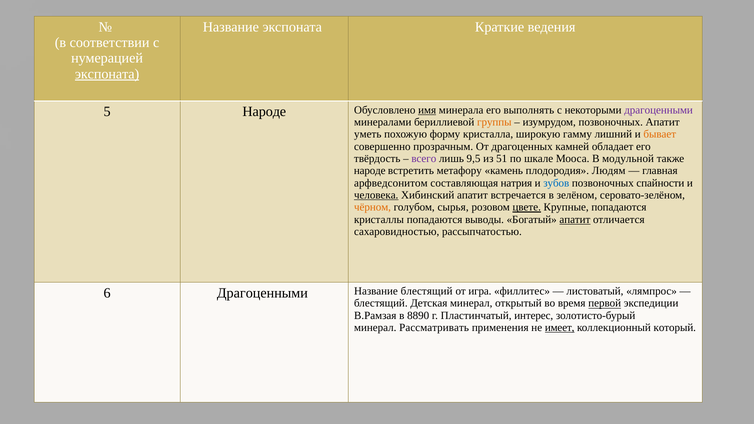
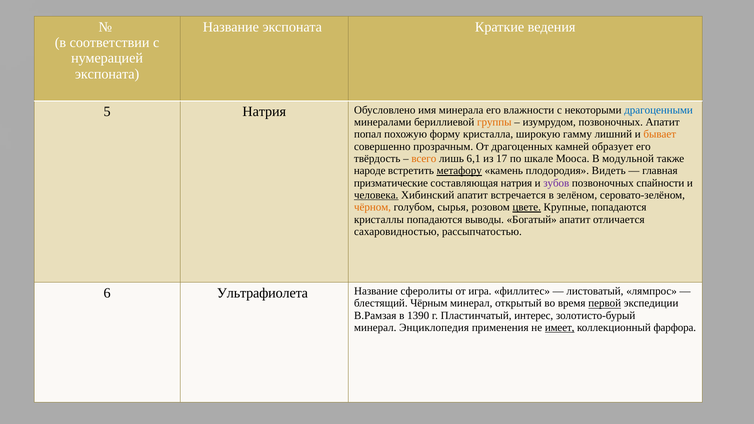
экспоната underline: present -> none (107, 74)
5 Народе: Народе -> Натрия (264, 112)
имя underline: present -> none (427, 110)
выполнять: выполнять -> влажности (529, 110)
драгоценными colour: purple -> blue (659, 110)
уметь: уметь -> попал (368, 134)
обладает: обладает -> образует (613, 147)
всего colour: purple -> orange (424, 159)
9,5: 9,5 -> 6,1 (474, 159)
51: 51 -> 17 (502, 159)
метафору underline: none -> present (459, 171)
Людям: Людям -> Видеть (609, 171)
арфведсонитом: арфведсонитом -> призматические (391, 183)
зубов colour: blue -> purple (556, 183)
апатит underline: present -> none (575, 219)
6 Драгоценными: Драгоценными -> Ультрафиолета (262, 293)
Название блестящий: блестящий -> сферолиты (427, 291)
Детская: Детская -> Чёрным (429, 303)
8890: 8890 -> 1390 (418, 316)
Рассматривать: Рассматривать -> Энциклопедия (434, 328)
который: который -> фарфора (675, 328)
